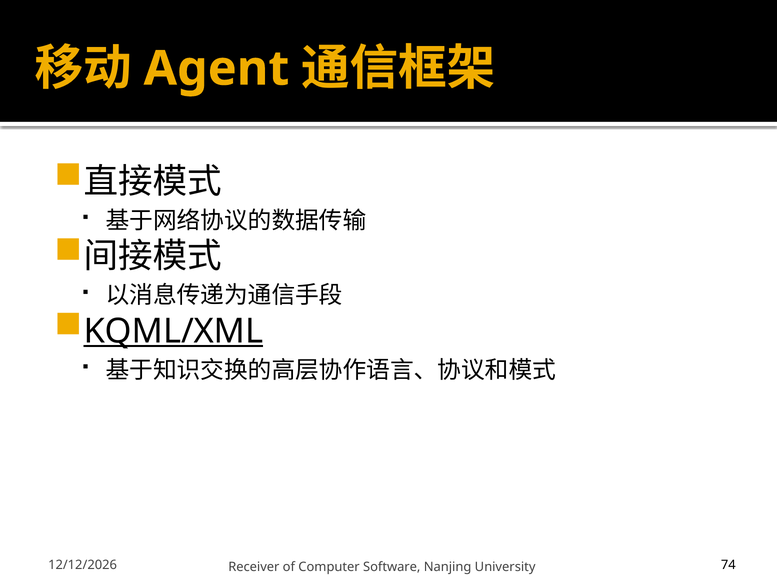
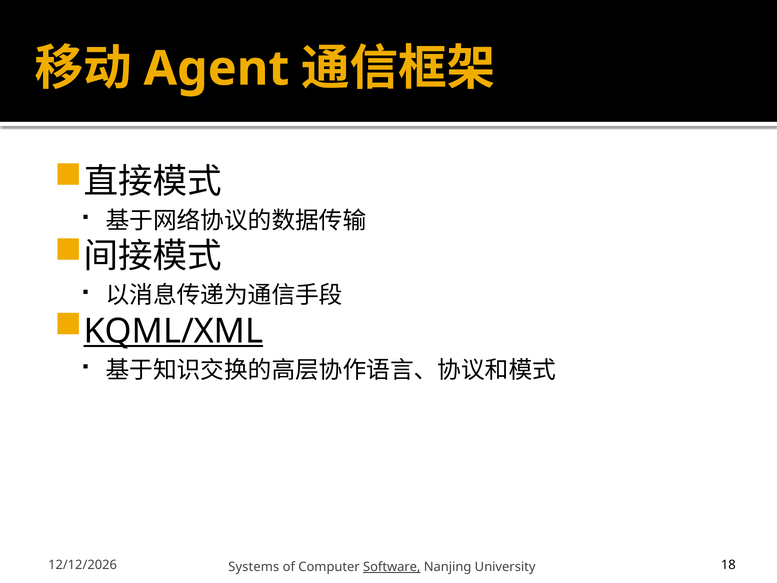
Receiver: Receiver -> Systems (254, 567)
Software underline: none -> present (392, 567)
74: 74 -> 18 (728, 565)
